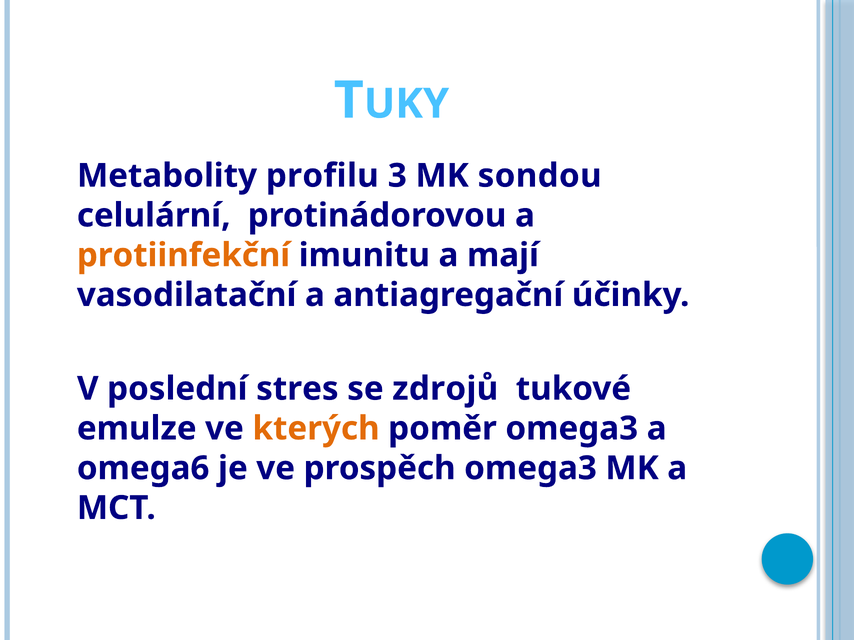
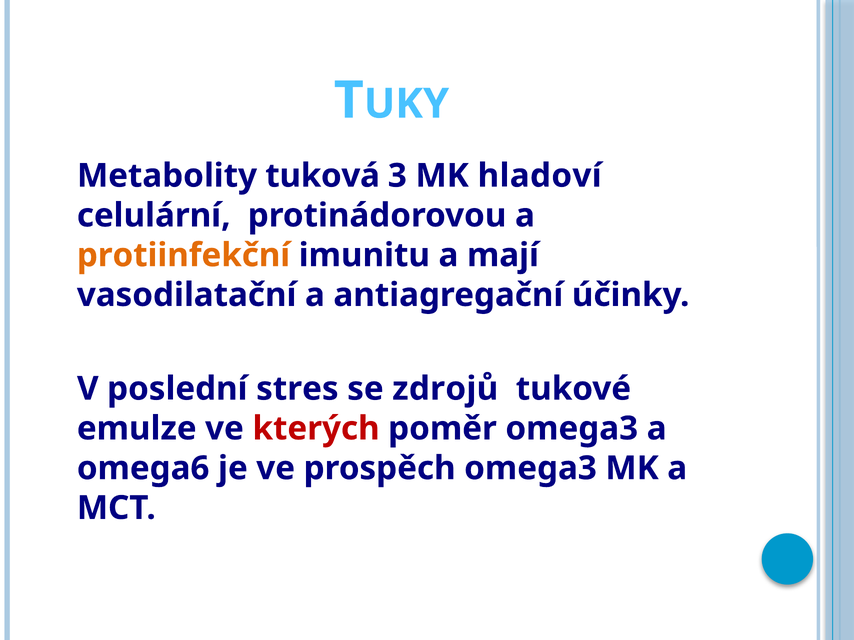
profilu: profilu -> tuková (323, 176)
sondou: sondou -> hladoví (540, 176)
kterých colour: orange -> red (316, 429)
